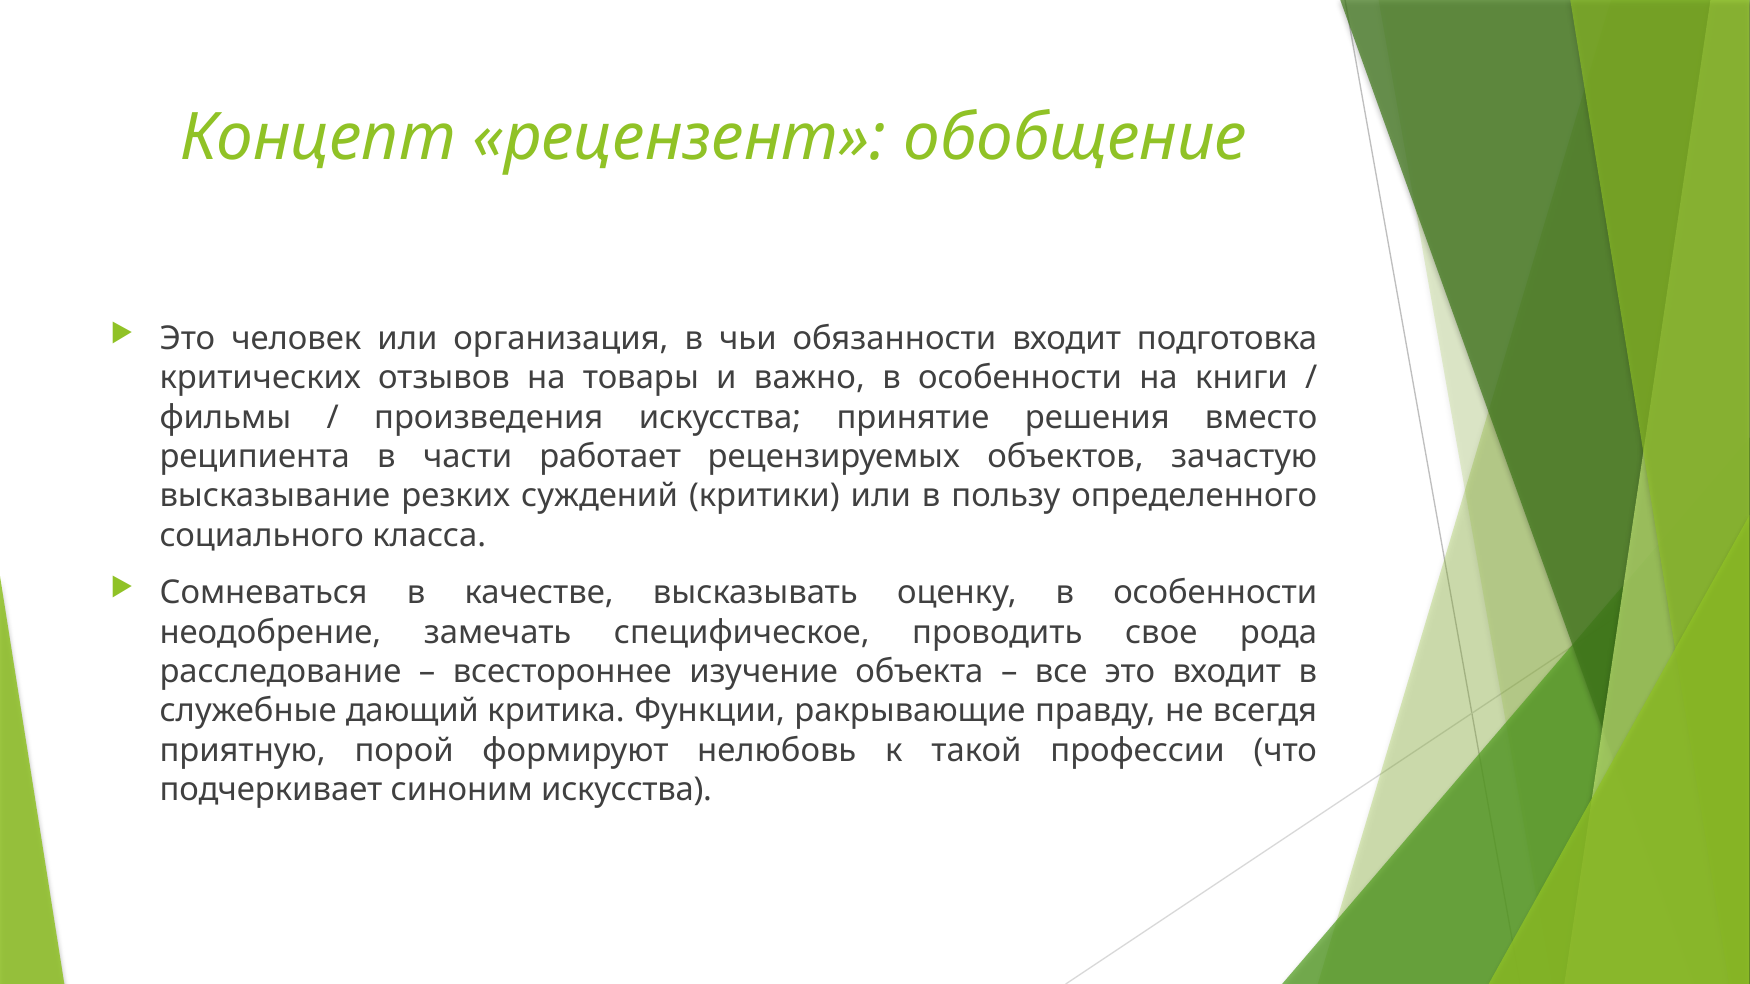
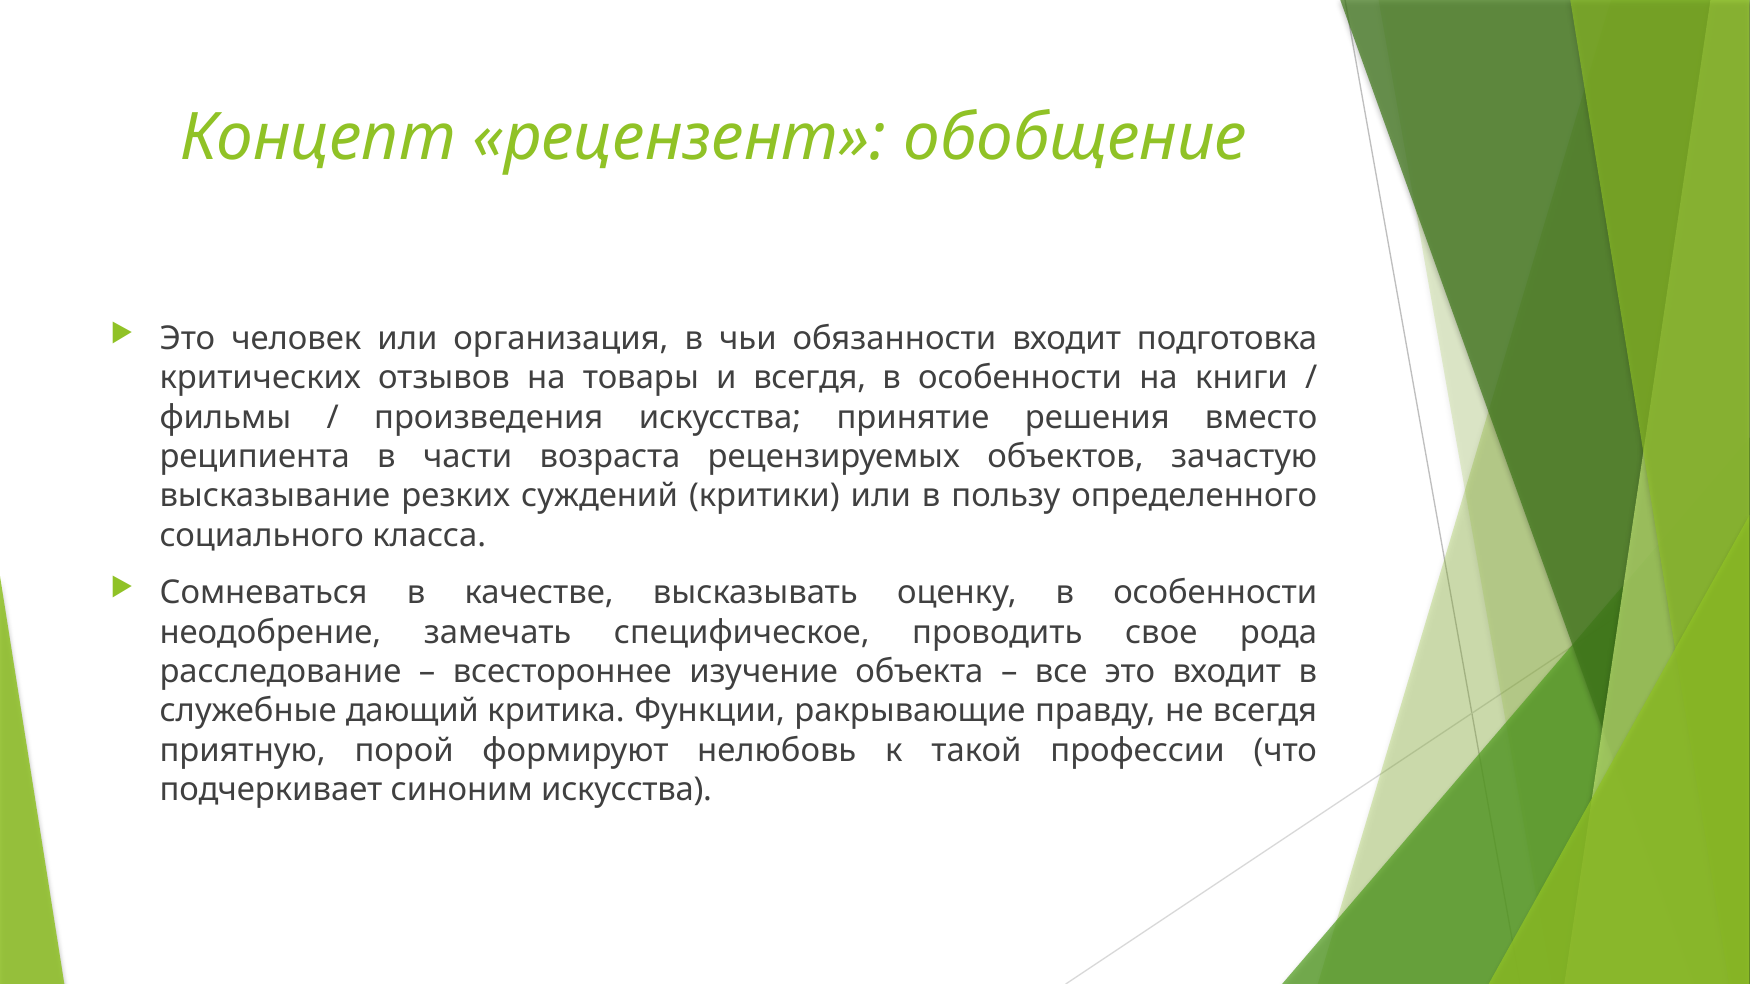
и важно: важно -> всегдя (810, 378)
работает: работает -> возраста (610, 457)
